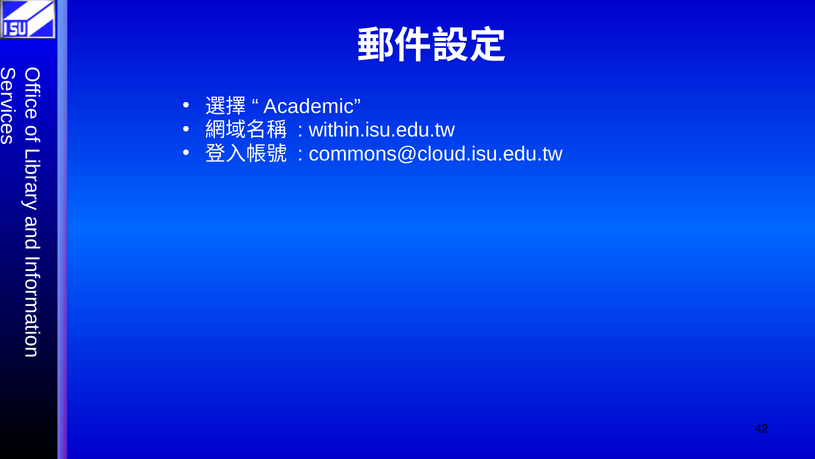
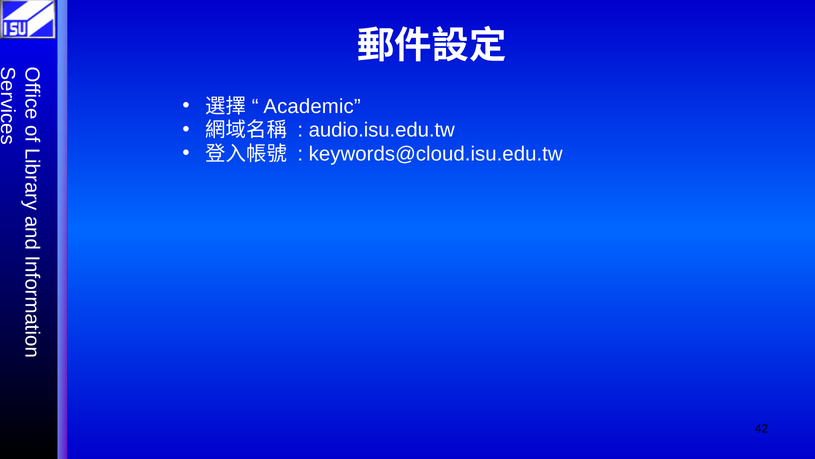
within.isu.edu.tw: within.isu.edu.tw -> audio.isu.edu.tw (382, 130)
commons@cloud.isu.edu.tw: commons@cloud.isu.edu.tw -> keywords@cloud.isu.edu.tw (436, 154)
